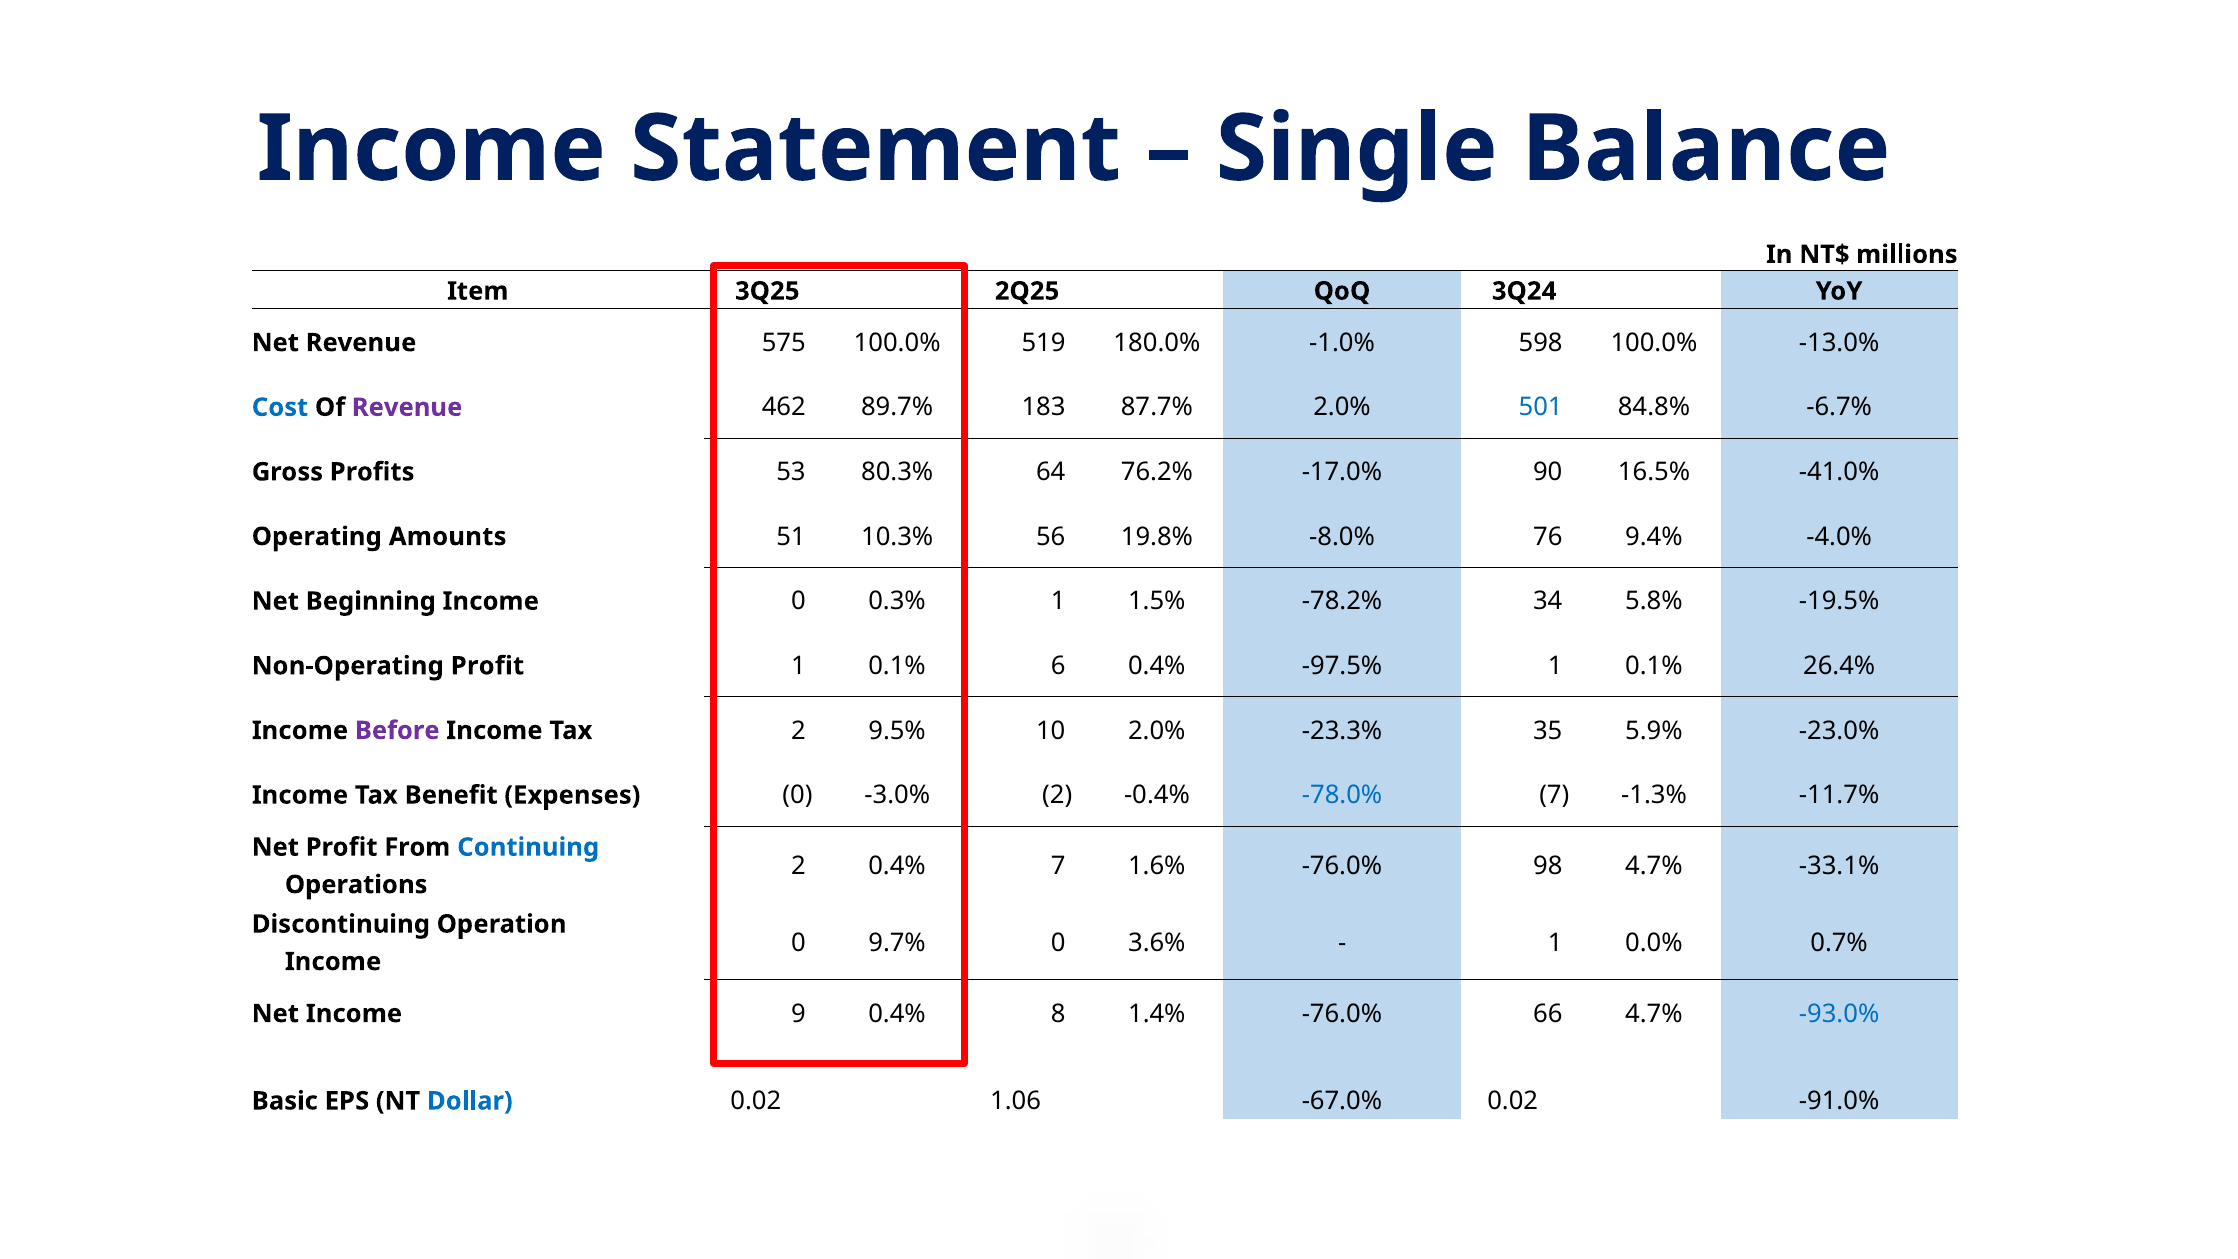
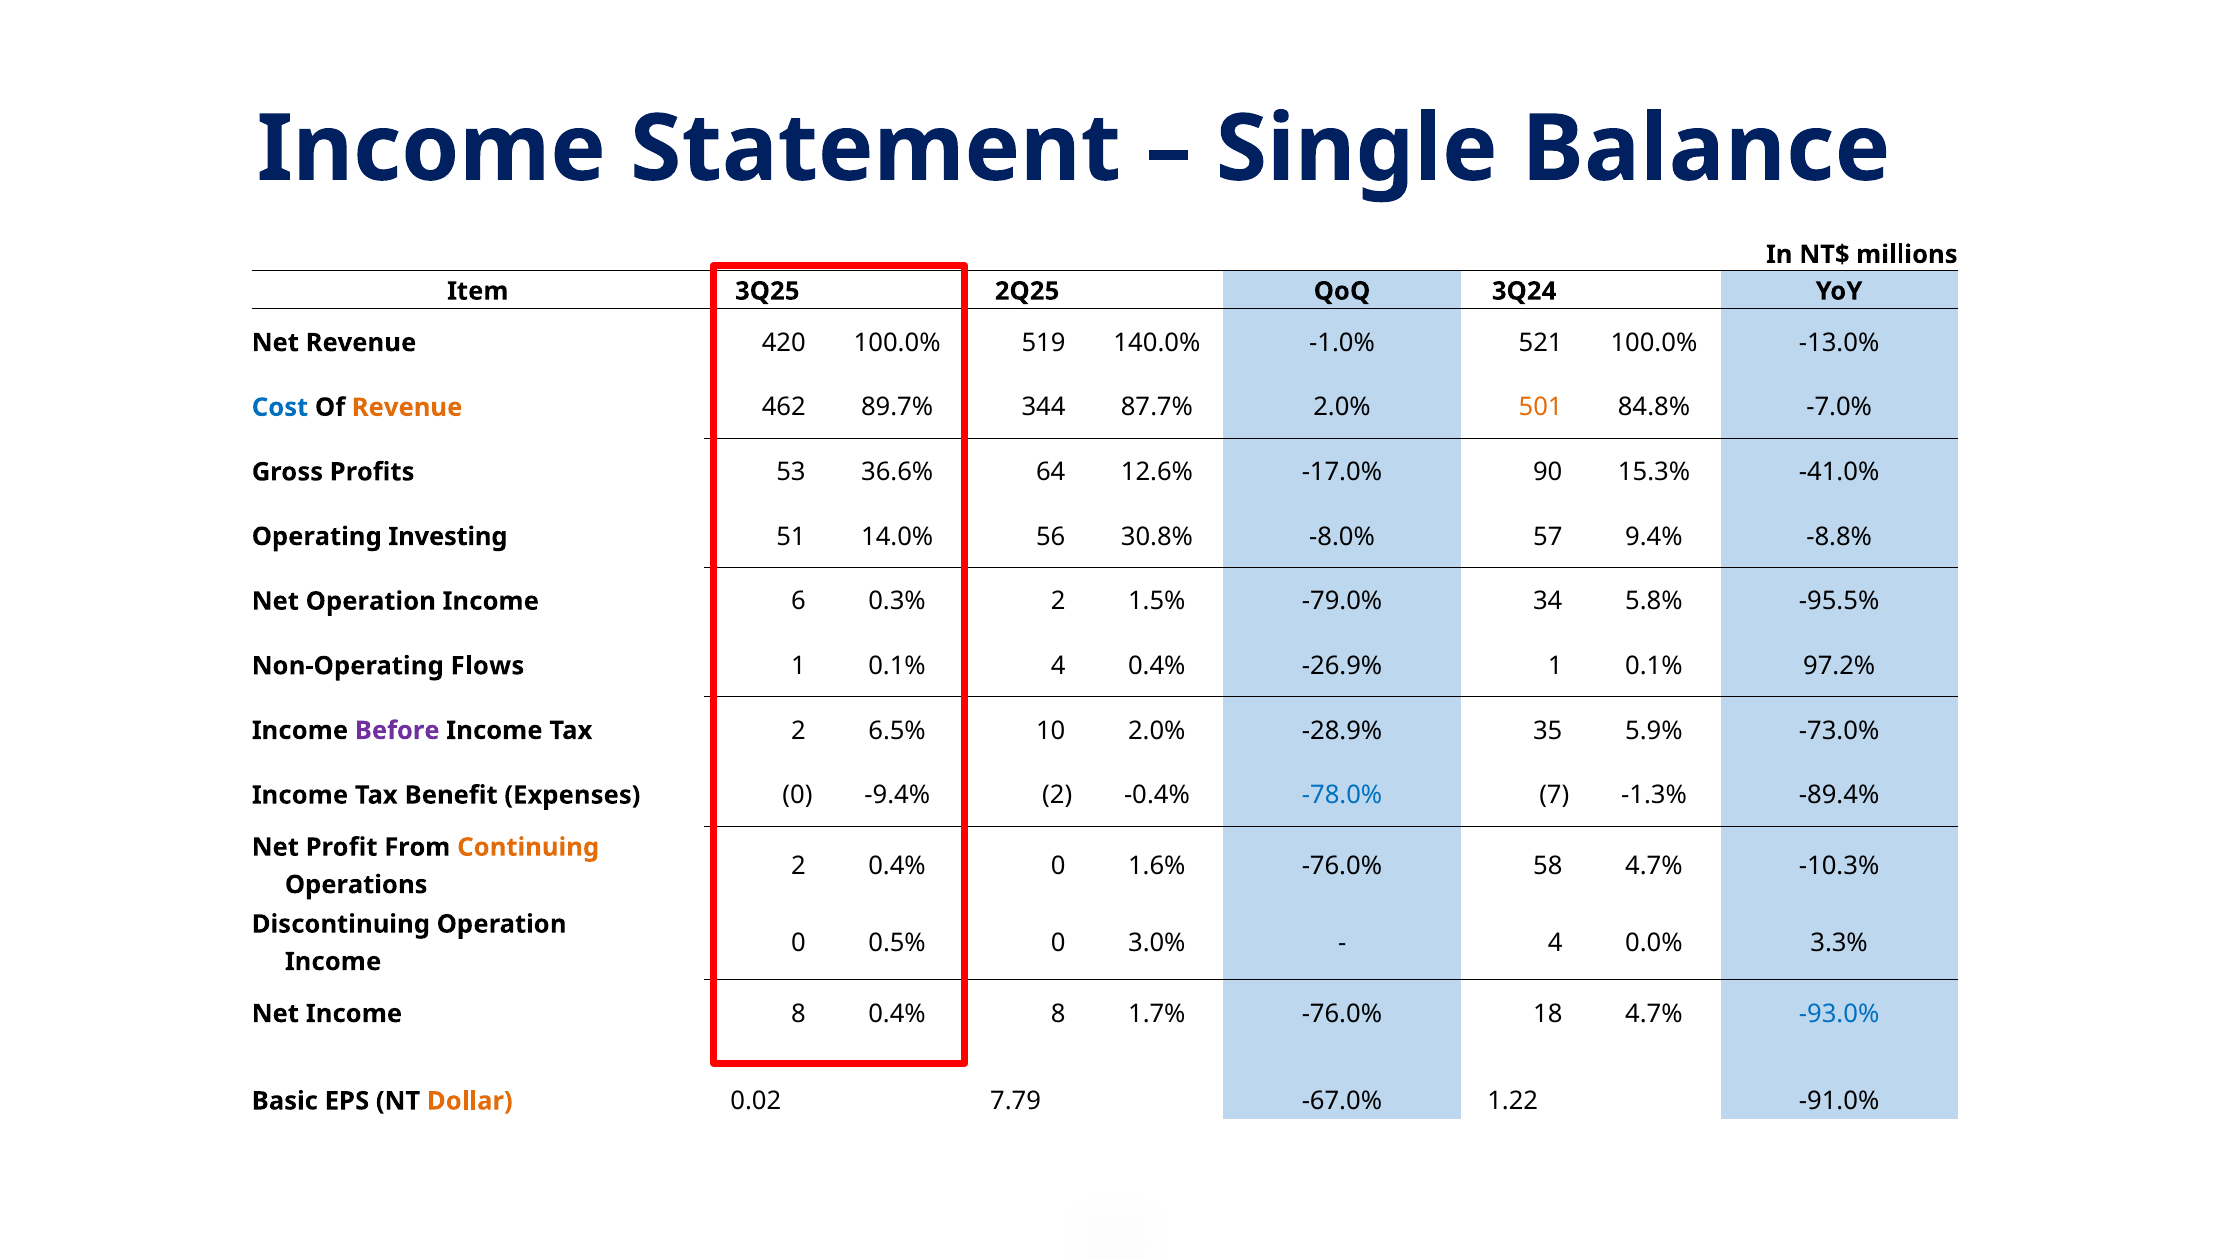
575: 575 -> 420 (784, 343)
180.0%: 180.0% -> 140.0% (1157, 343)
598: 598 -> 521 (1541, 343)
Revenue colour: purple -> orange (407, 407)
183: 183 -> 344 (1044, 407)
501 colour: blue -> orange (1541, 407)
-6.7%: -6.7% -> -7.0% (1839, 407)
80.3%: 80.3% -> 36.6% (897, 472)
76.2%: 76.2% -> 12.6% (1157, 472)
16.5%: 16.5% -> 15.3% (1654, 472)
Amounts: Amounts -> Investing (448, 537)
10.3%: 10.3% -> 14.0% (897, 537)
19.8%: 19.8% -> 30.8% (1157, 537)
76: 76 -> 57 (1548, 537)
-4.0%: -4.0% -> -8.8% (1839, 537)
Net Beginning: Beginning -> Operation (371, 601)
0: 0 -> 6 (798, 601)
0.3% 1: 1 -> 2 (1058, 601)
-78.2%: -78.2% -> -79.0% (1342, 601)
-19.5%: -19.5% -> -95.5% (1839, 601)
Non-Operating Profit: Profit -> Flows (487, 666)
0.1% 6: 6 -> 4 (1058, 666)
-97.5%: -97.5% -> -26.9% (1342, 666)
26.4%: 26.4% -> 97.2% (1839, 666)
9.5%: 9.5% -> 6.5% (897, 730)
-23.3%: -23.3% -> -28.9% (1342, 730)
-23.0%: -23.0% -> -73.0% (1839, 730)
-3.0%: -3.0% -> -9.4% (897, 795)
-11.7%: -11.7% -> -89.4% (1839, 795)
Continuing colour: blue -> orange (528, 847)
0.4% 7: 7 -> 0 (1058, 866)
98: 98 -> 58 (1548, 866)
-33.1%: -33.1% -> -10.3% (1839, 866)
9.7%: 9.7% -> 0.5% (897, 943)
3.6%: 3.6% -> 3.0% (1157, 943)
1: 1 -> 4 (1555, 943)
0.7%: 0.7% -> 3.3% (1839, 943)
Income 9: 9 -> 8 (798, 1014)
1.4%: 1.4% -> 1.7% (1157, 1014)
66: 66 -> 18 (1548, 1014)
Dollar colour: blue -> orange (470, 1101)
1.06: 1.06 -> 7.79 (1016, 1101)
-67.0% 0.02: 0.02 -> 1.22 (1513, 1101)
